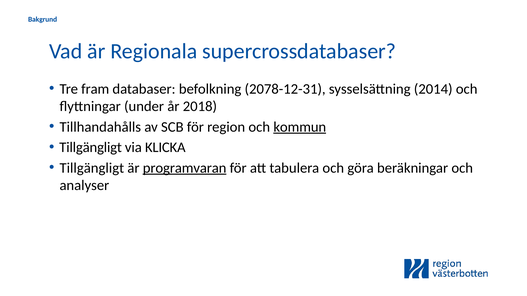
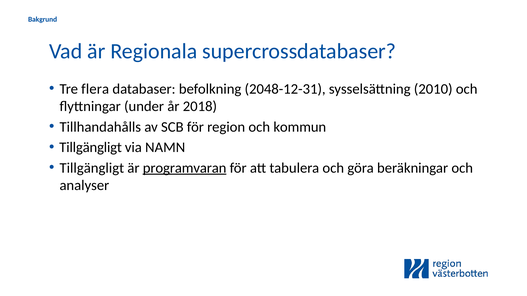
fram: fram -> flera (95, 89)
2078-12-31: 2078-12-31 -> 2048-12-31 (285, 89)
2014: 2014 -> 2010 (433, 89)
kommun underline: present -> none (300, 127)
KLICKA: KLICKA -> NAMN (165, 148)
